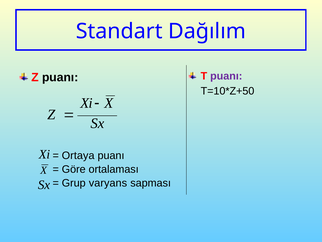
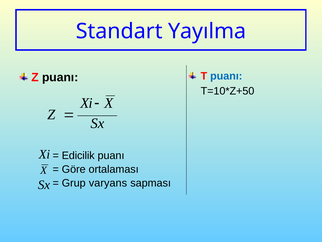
Dağılım: Dağılım -> Yayılma (207, 31)
puanı colour: purple -> blue (226, 76)
Ortaya: Ortaya -> Edicilik (78, 155)
